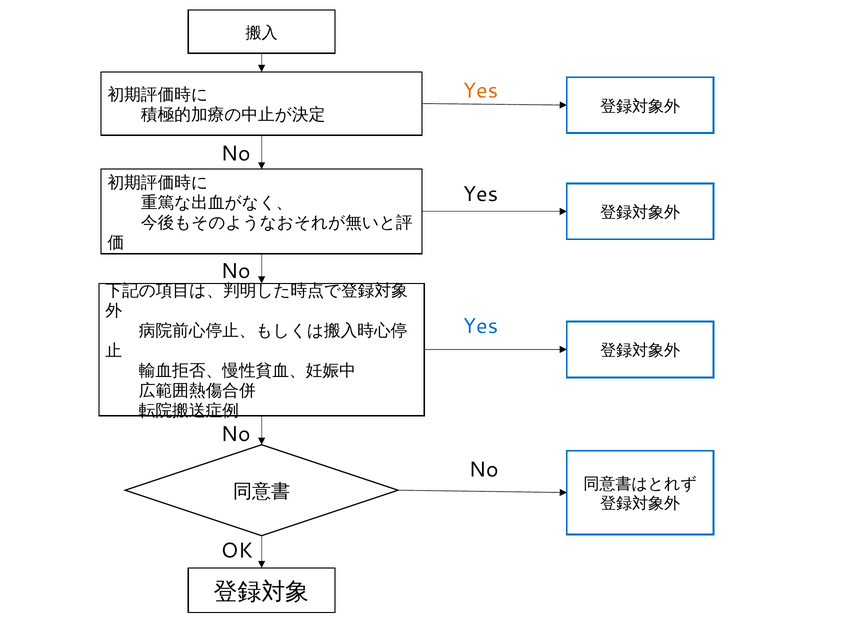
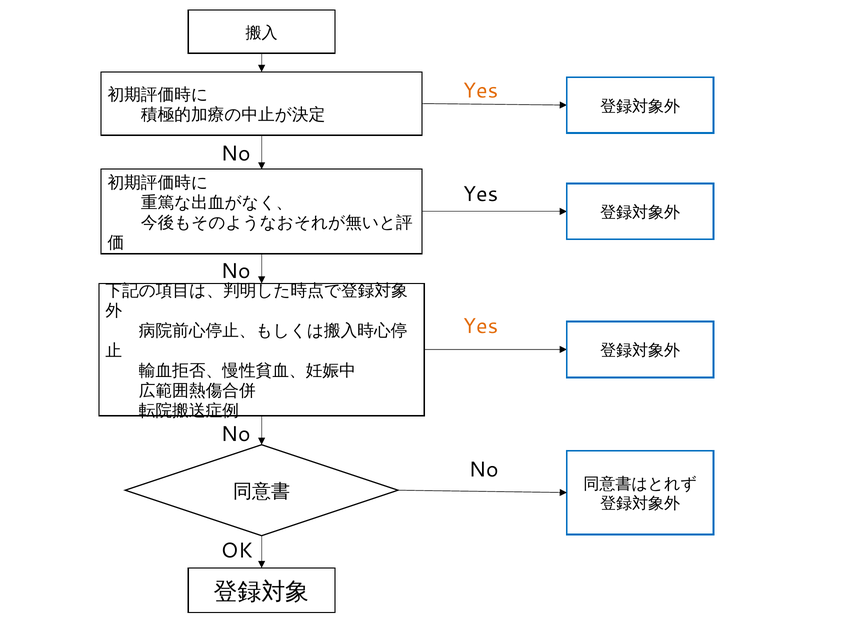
Yes colour: blue -> orange (481, 326)
